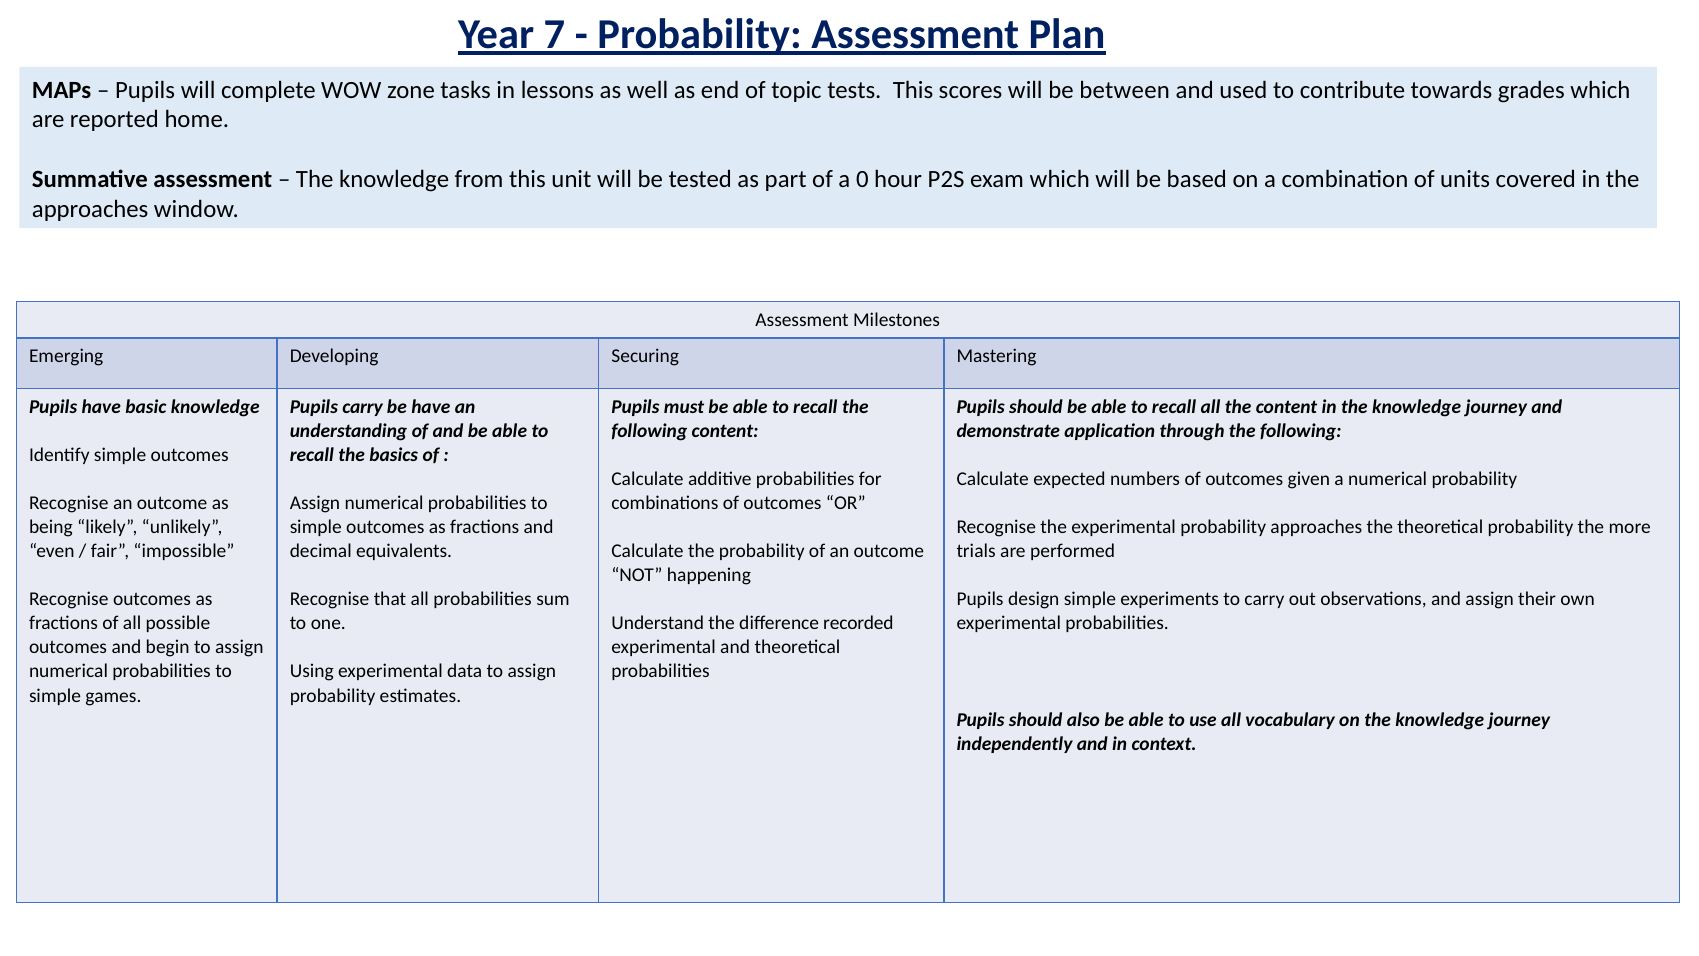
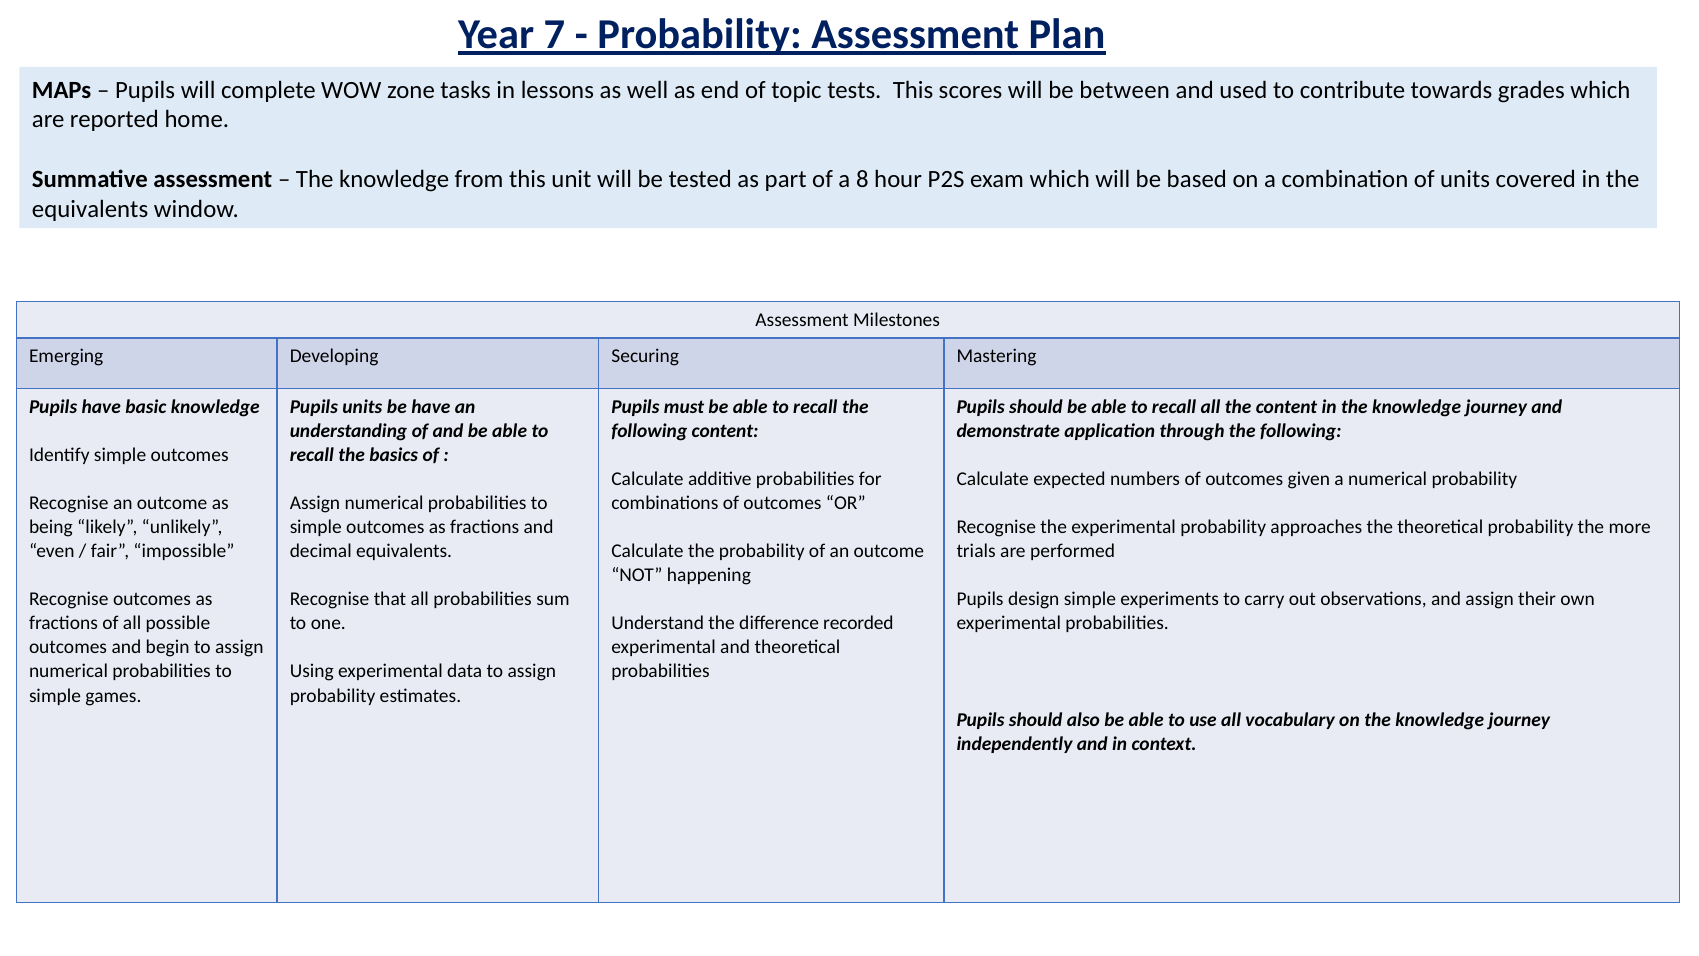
0: 0 -> 8 (862, 179)
approaches: approaches -> equivalents (90, 209)
Pupils carry: carry -> units (362, 407)
